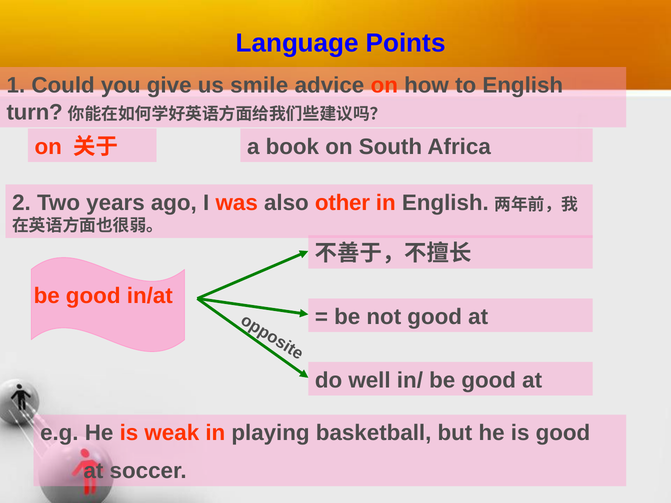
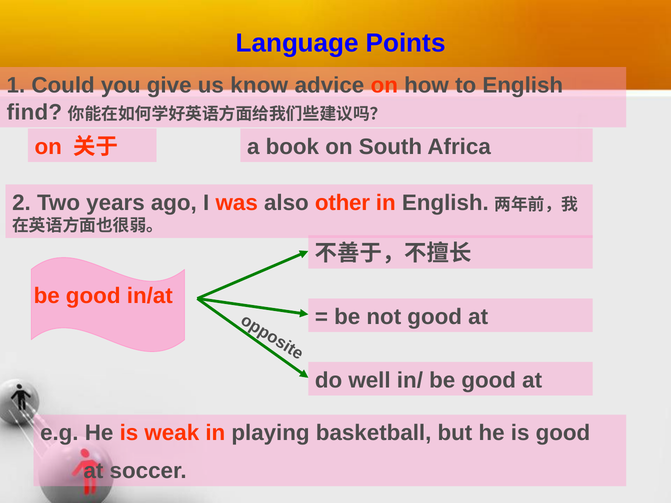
smile: smile -> know (259, 85)
turn: turn -> find (34, 112)
